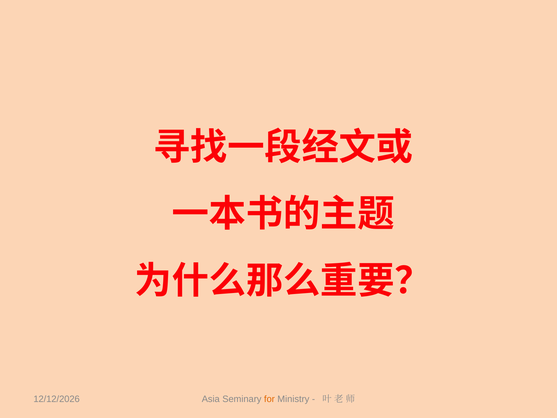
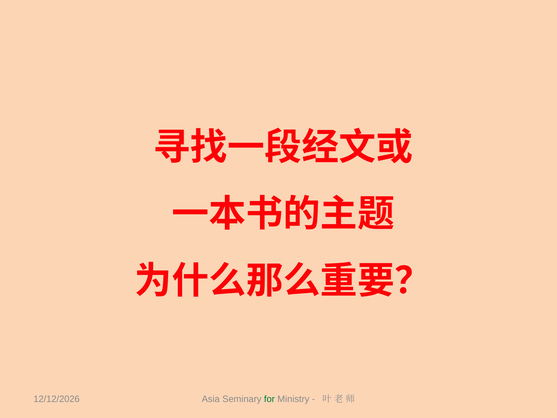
for colour: orange -> green (269, 399)
